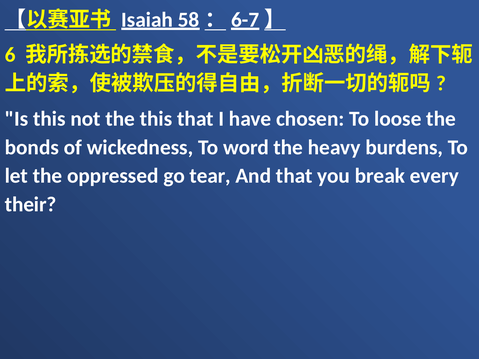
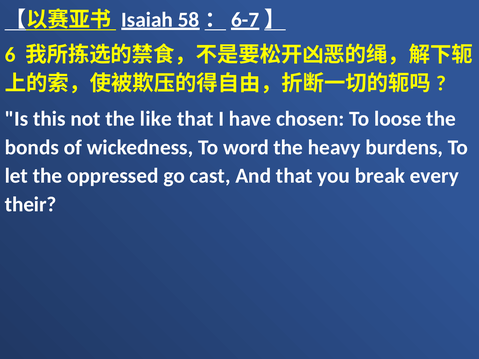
the this: this -> like (156, 119)
tear: tear -> cast (210, 176)
